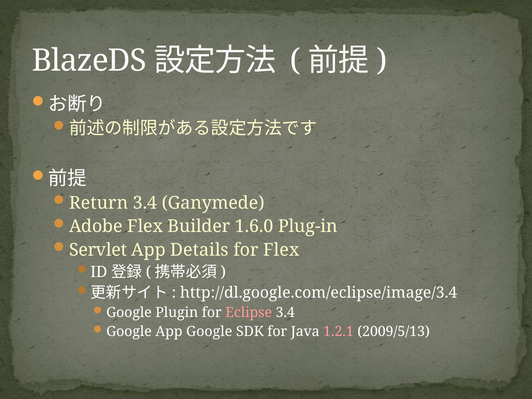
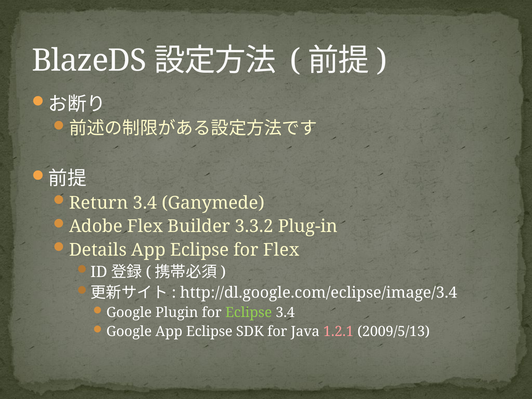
1.6.0: 1.6.0 -> 3.3.2 (254, 226)
Servlet: Servlet -> Details (98, 250)
Details: Details -> Eclipse (200, 250)
Eclipse colour: pink -> light green (249, 313)
Google App Google: Google -> Eclipse (209, 332)
